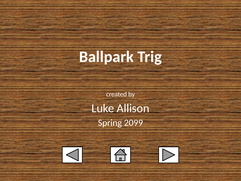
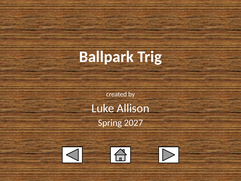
2099: 2099 -> 2027 (133, 123)
